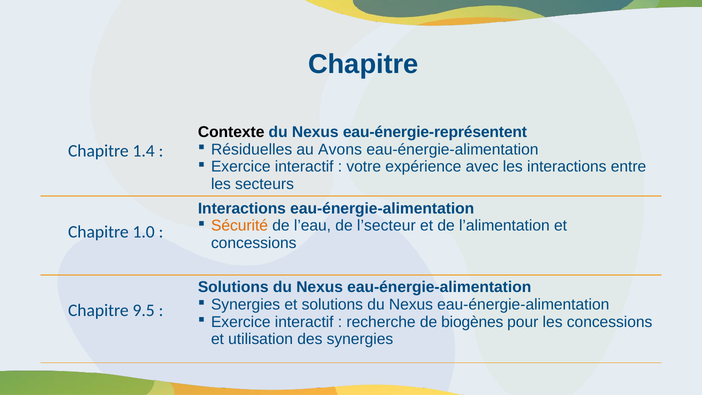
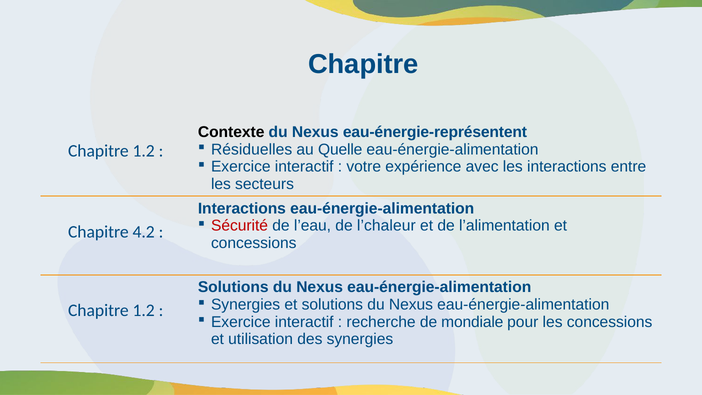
Avons: Avons -> Quelle (340, 149)
1.4: 1.4 -> 1.2 (144, 151)
Sécurité colour: orange -> red (240, 226)
l’secteur: l’secteur -> l’chaleur (386, 226)
1.0: 1.0 -> 4.2 (144, 232)
9.5: 9.5 -> 1.2 (144, 311)
biogènes: biogènes -> mondiale (472, 322)
